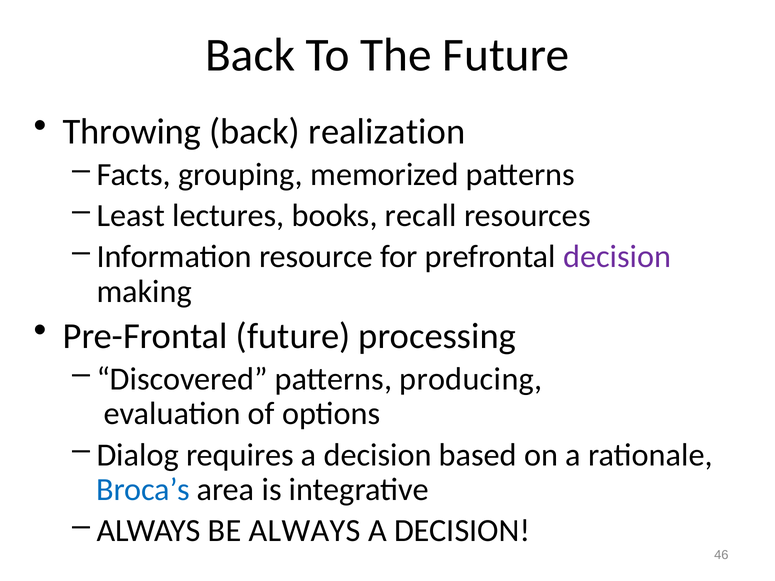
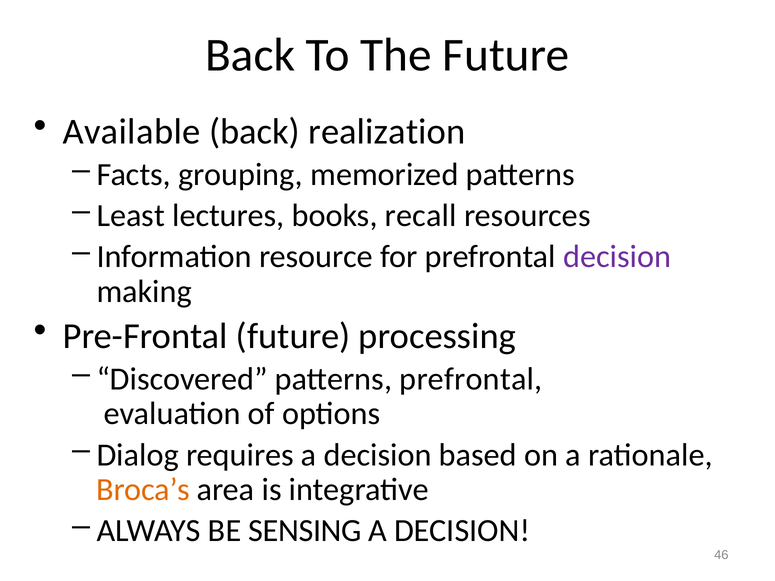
Throwing: Throwing -> Available (132, 132)
patterns producing: producing -> prefrontal (471, 379)
Broca’s colour: blue -> orange (143, 490)
BE ALWAYS: ALWAYS -> SENSING (305, 531)
